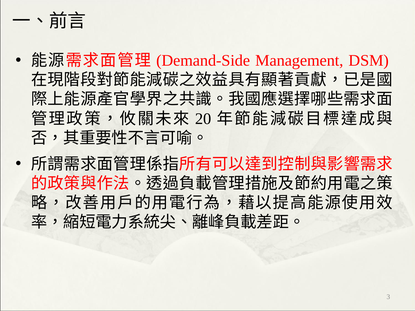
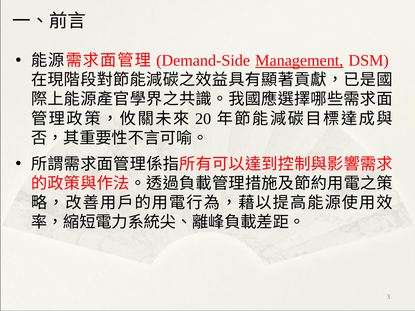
Management underline: none -> present (299, 61)
